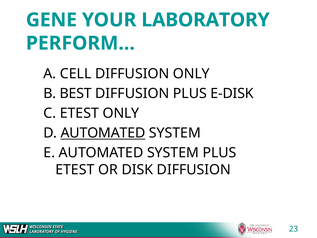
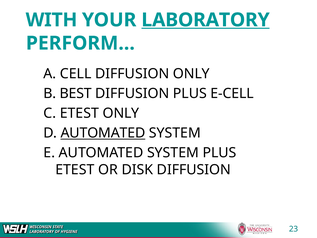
GENE: GENE -> WITH (51, 20)
LABORATORY underline: none -> present (206, 20)
E-DISK: E-DISK -> E-CELL (232, 93)
